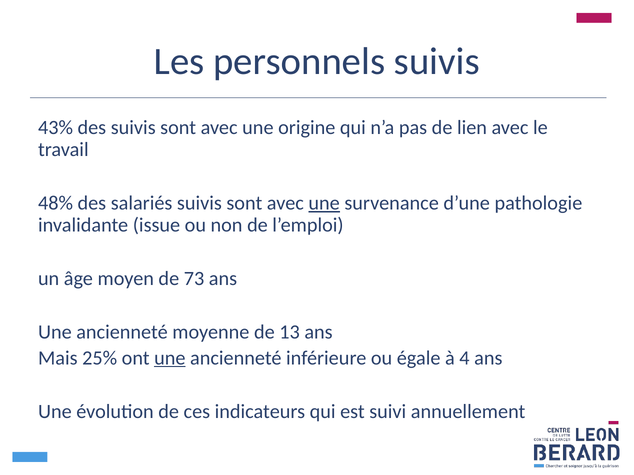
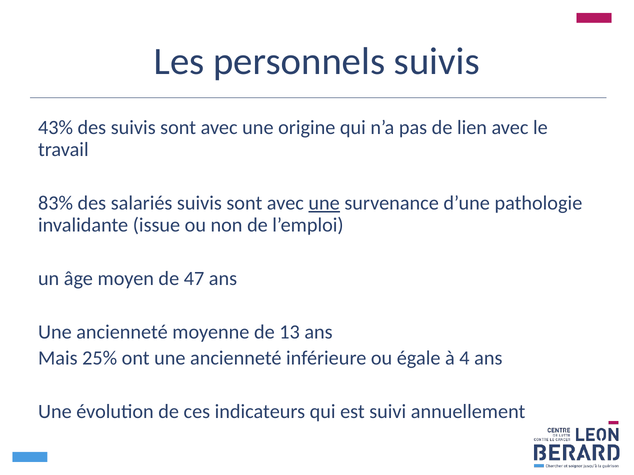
48%: 48% -> 83% (56, 203)
73: 73 -> 47 (194, 279)
une underline: present -> none (170, 358)
